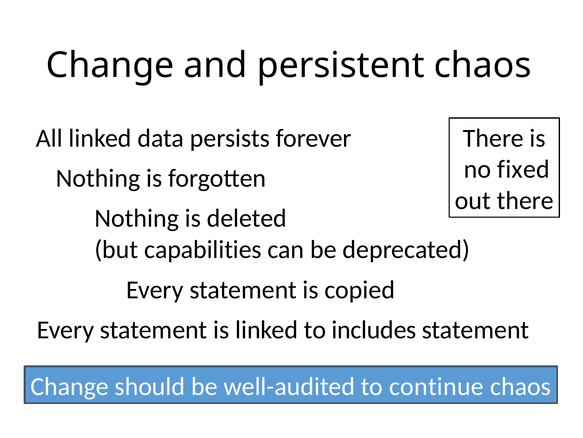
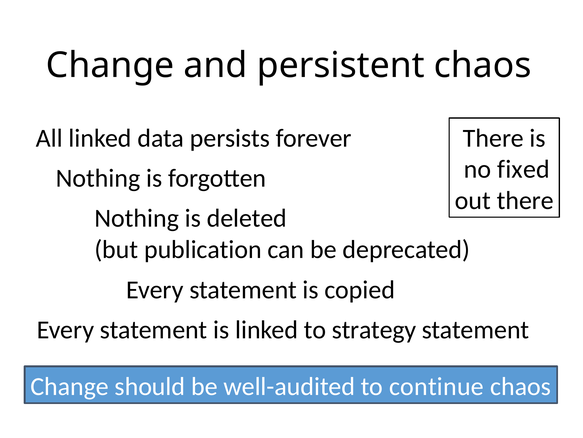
capabilities: capabilities -> publication (203, 249)
includes: includes -> strategy (374, 329)
